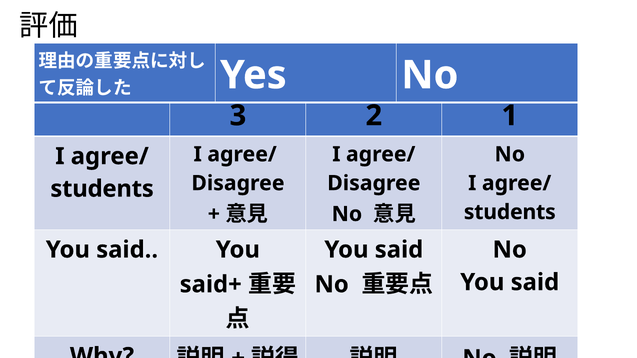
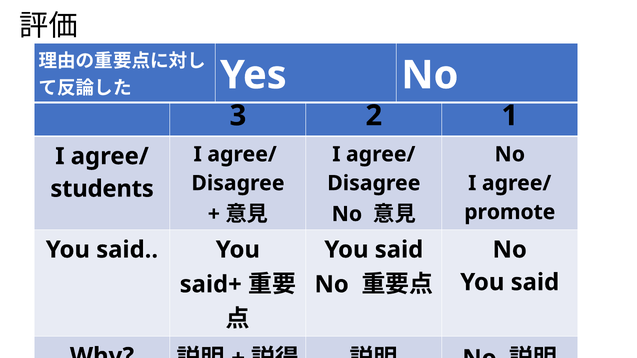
students: students -> promote (510, 212)
